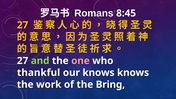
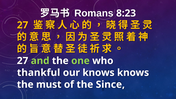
8:45: 8:45 -> 8:23 (126, 13)
one colour: pink -> light green (80, 61)
work: work -> must (49, 85)
Bring: Bring -> Since (110, 85)
